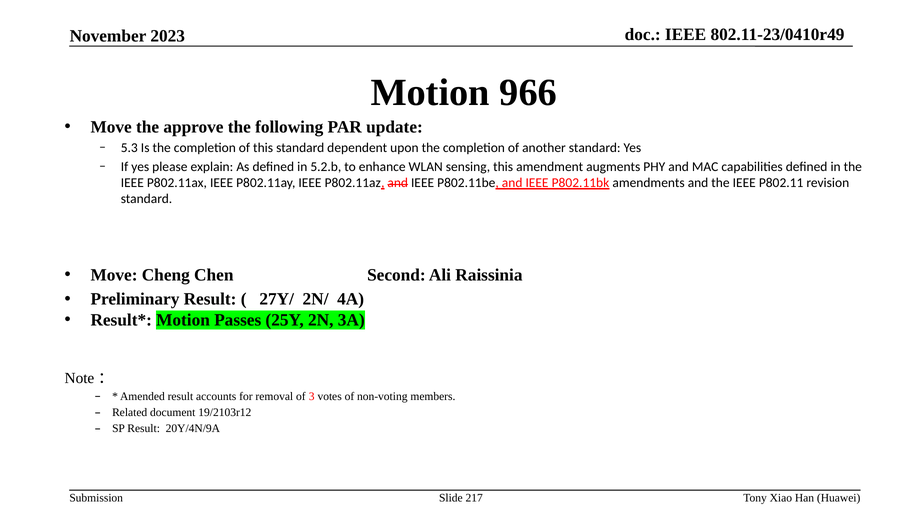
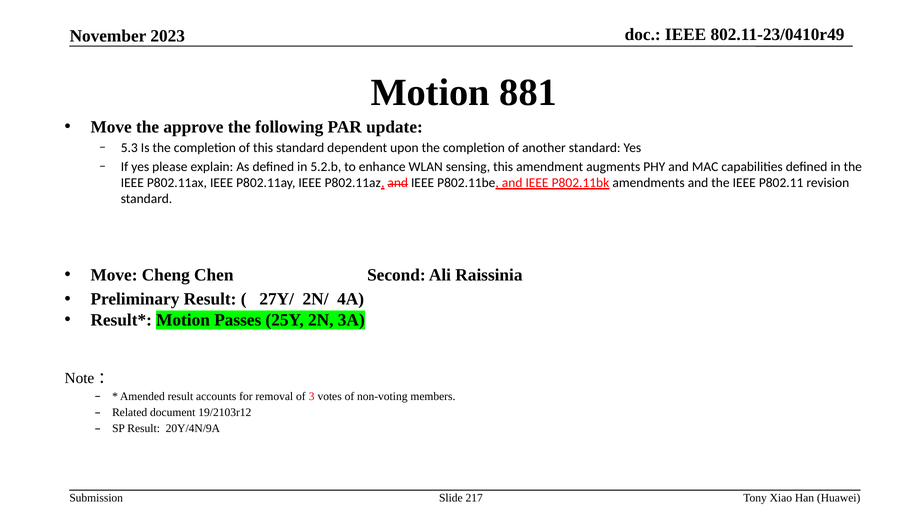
966: 966 -> 881 (528, 93)
